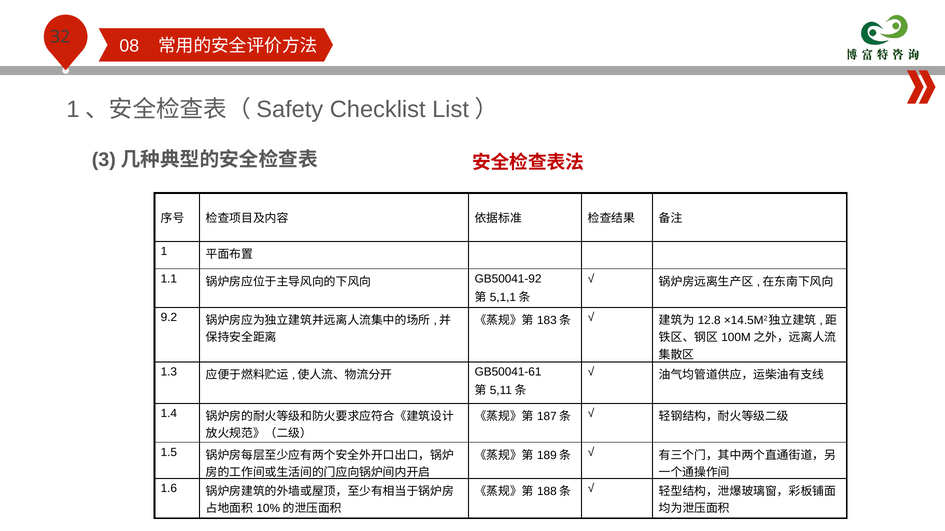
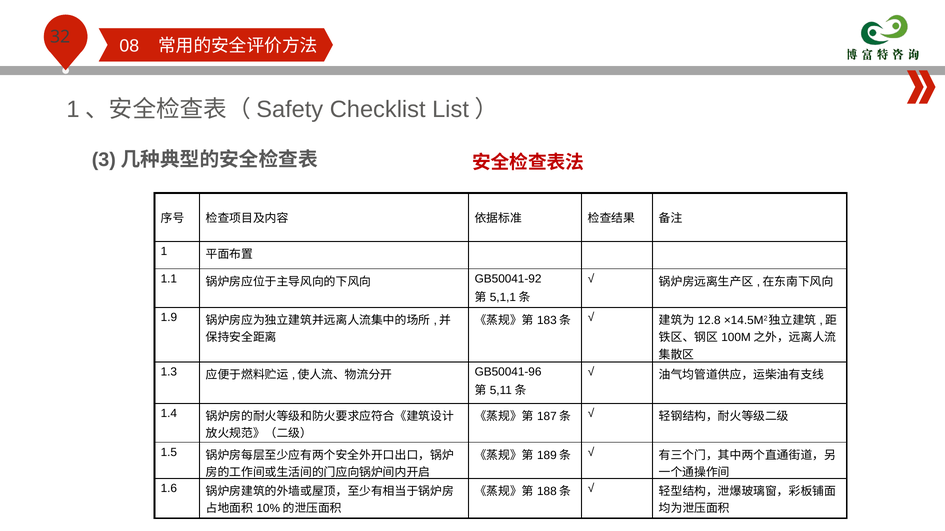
9.2: 9.2 -> 1.9 (169, 318)
GB50041-61: GB50041-61 -> GB50041-96 (508, 372)
